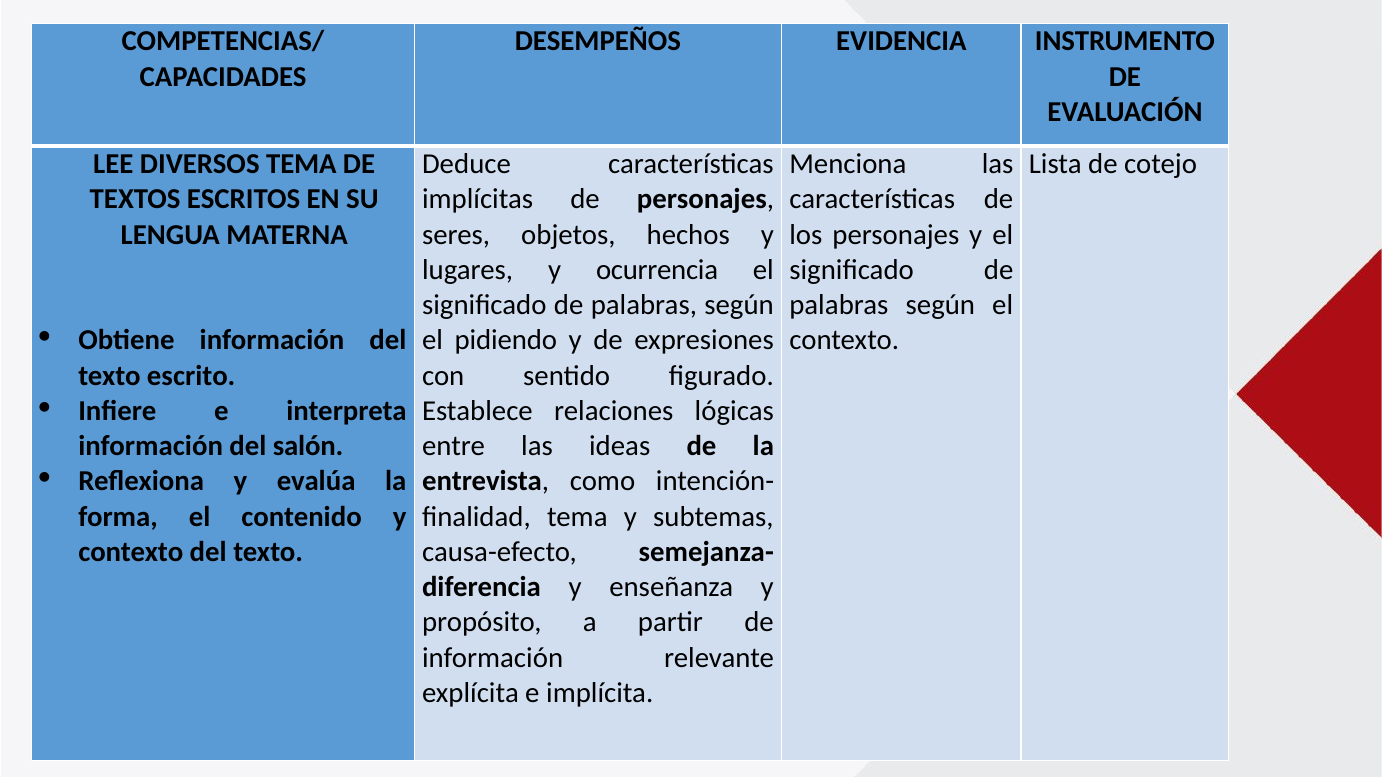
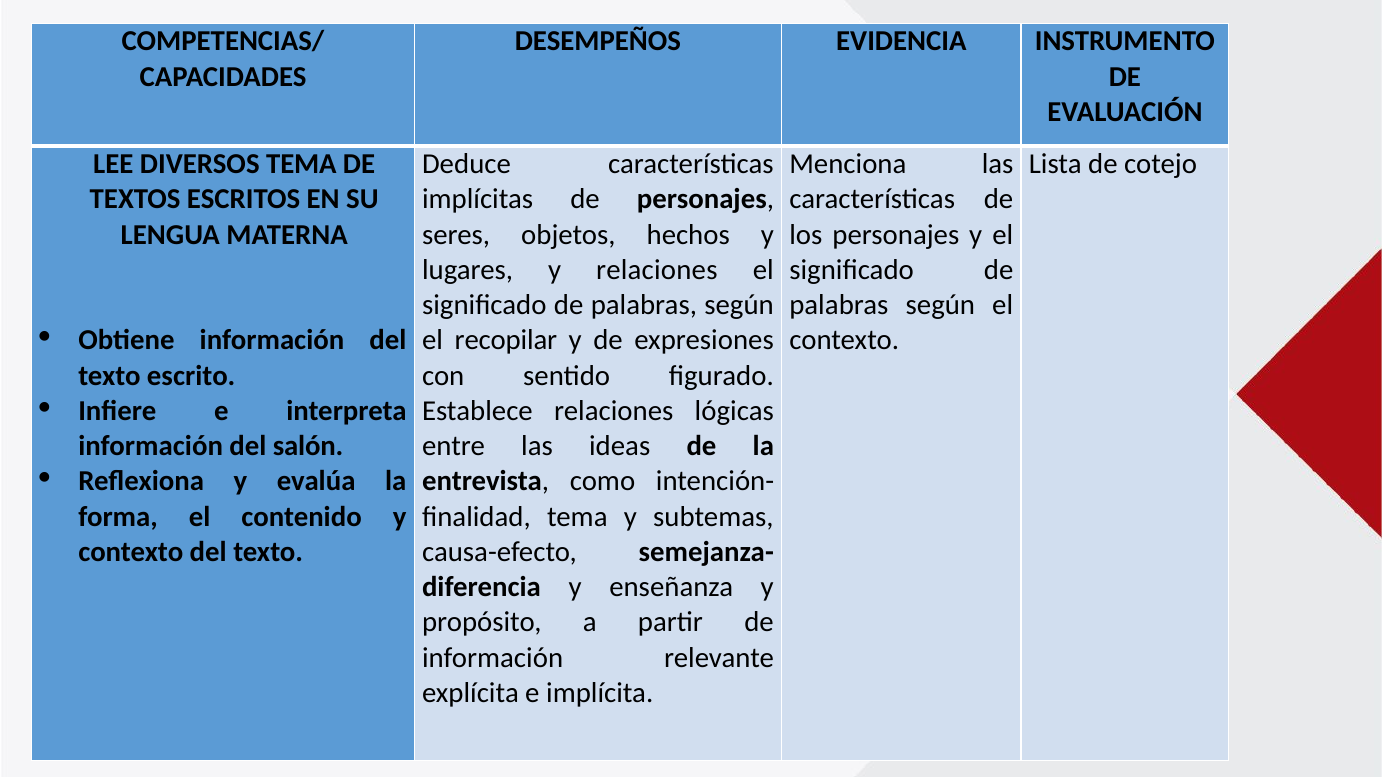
y ocurrencia: ocurrencia -> relaciones (657, 270)
pidiendo: pidiendo -> recopilar (506, 341)
